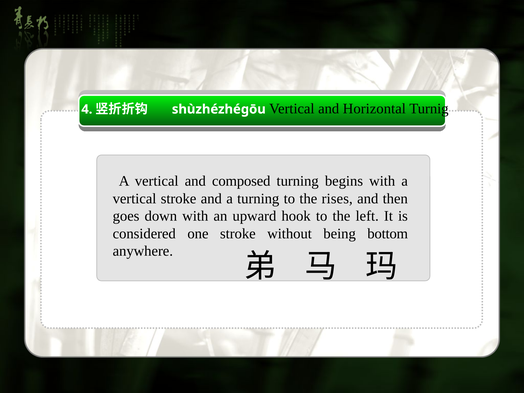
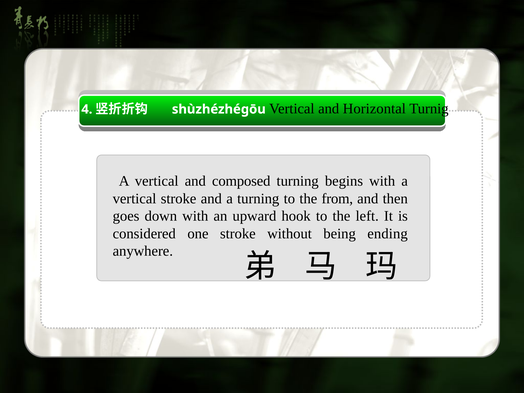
rises: rises -> from (337, 199)
bottom: bottom -> ending (388, 234)
